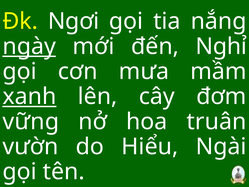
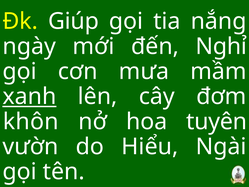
Ngơi: Ngơi -> Giúp (73, 21)
ngày underline: present -> none (29, 46)
vững: vững -> khôn (31, 121)
truân: truân -> tuyên (217, 121)
